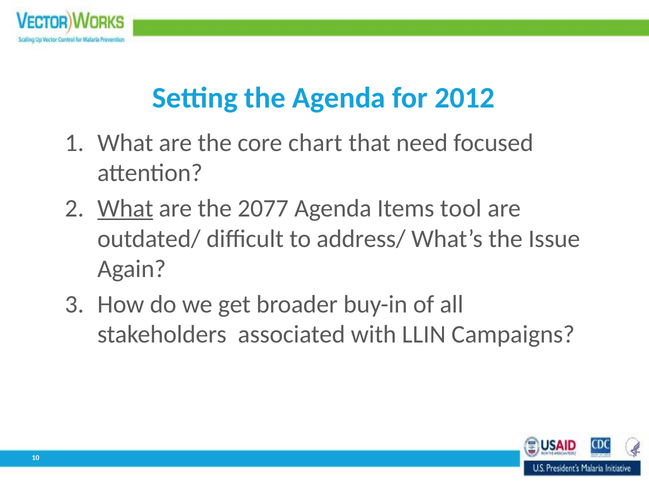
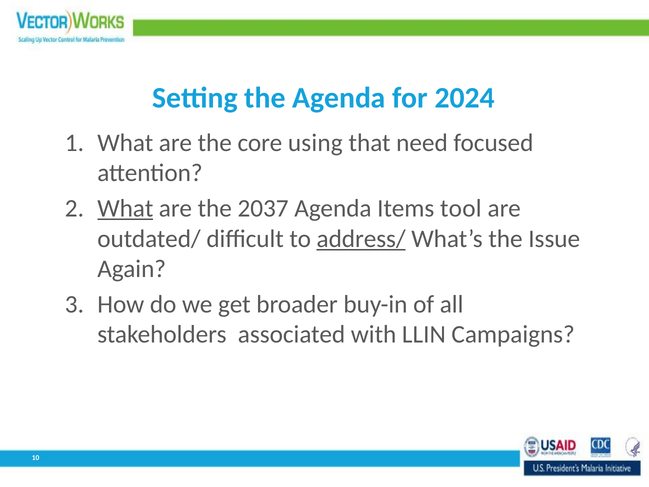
2012: 2012 -> 2024 (465, 98)
chart: chart -> using (315, 143)
2077: 2077 -> 2037 (263, 208)
address/ underline: none -> present (361, 239)
